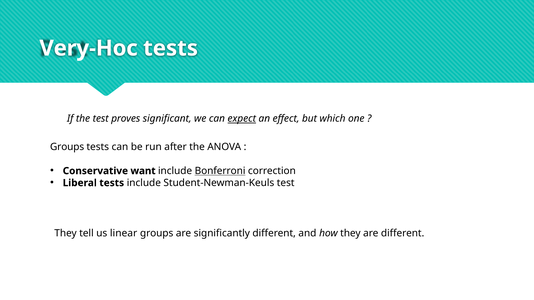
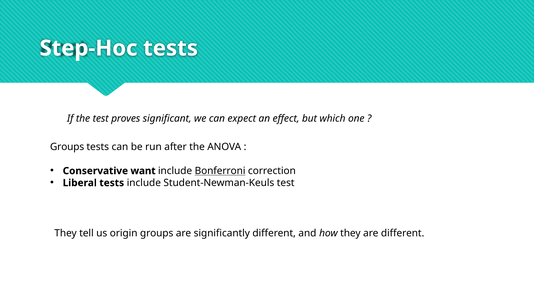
Very-Hoc: Very-Hoc -> Step-Hoc (88, 48)
expect underline: present -> none (242, 119)
linear: linear -> origin (124, 234)
